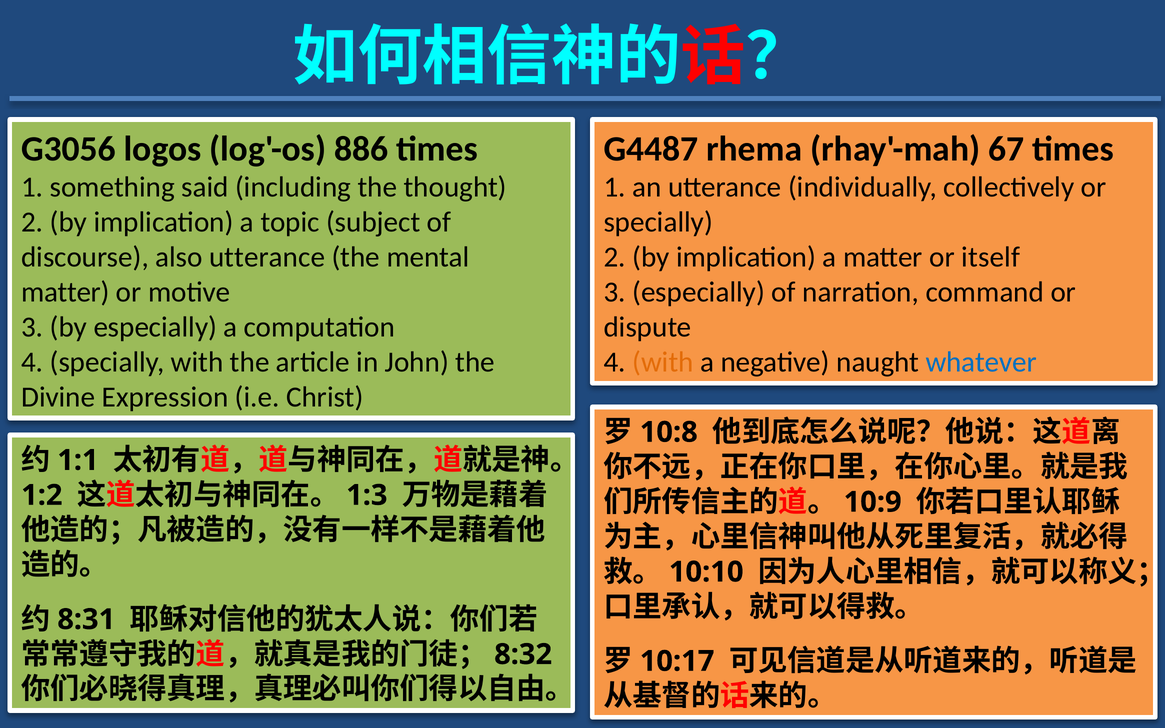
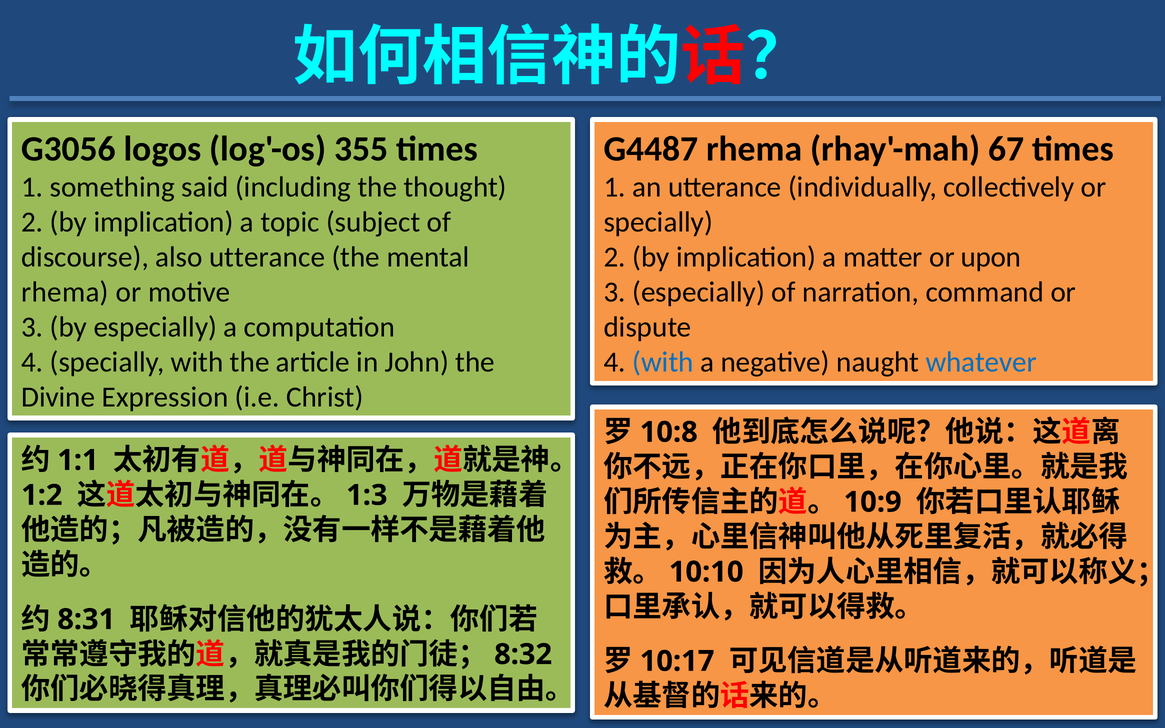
886: 886 -> 355 (361, 149)
itself: itself -> upon (991, 257)
matter: matter -> rhema (65, 292)
with colour: orange -> blue (663, 362)
